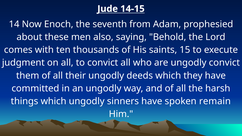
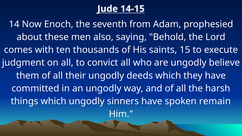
ungodly convict: convict -> believe (224, 63)
